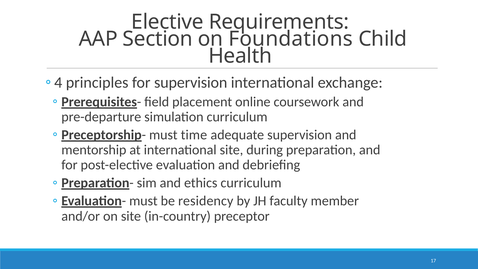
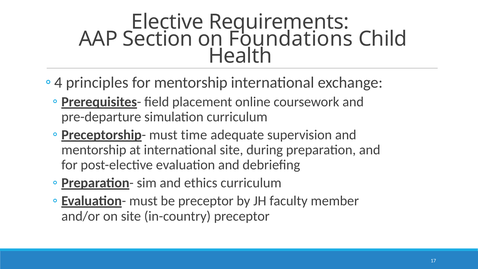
for supervision: supervision -> mentorship (191, 83)
be residency: residency -> preceptor (206, 201)
